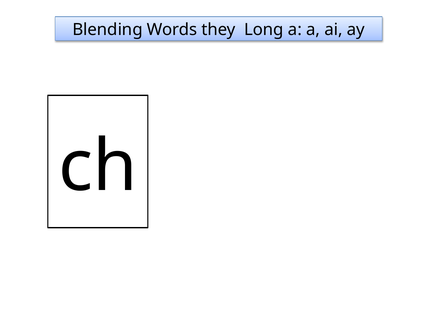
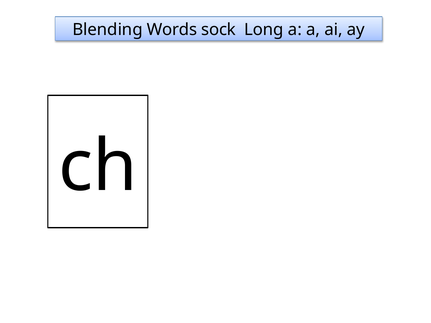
they: they -> sock (219, 30)
